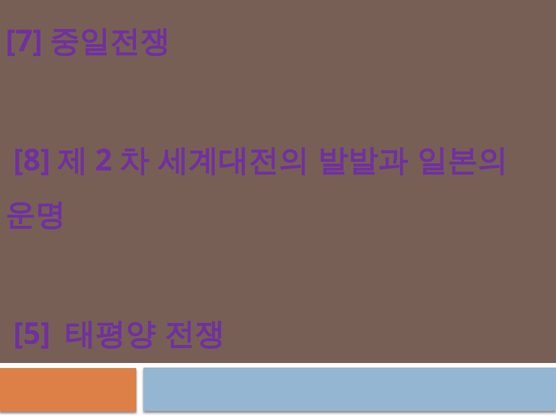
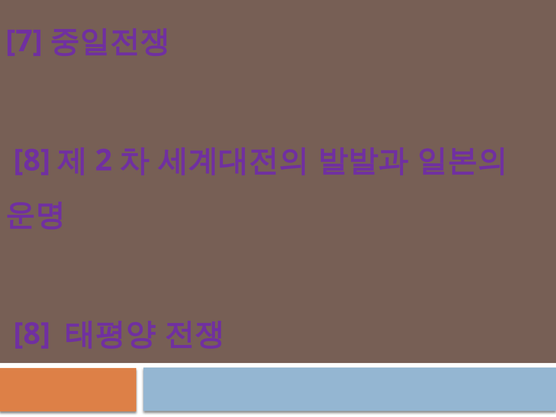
5: 5 -> 8 (32, 334)
